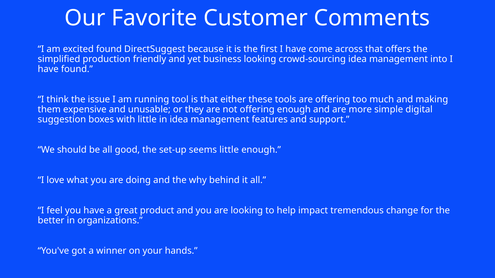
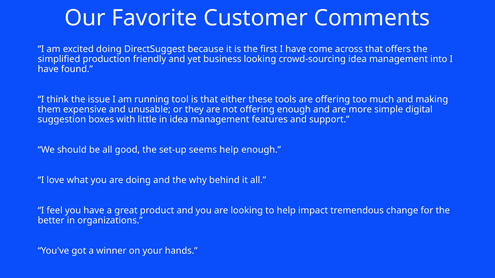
excited found: found -> doing (109, 49)
seems little: little -> help (229, 150)
